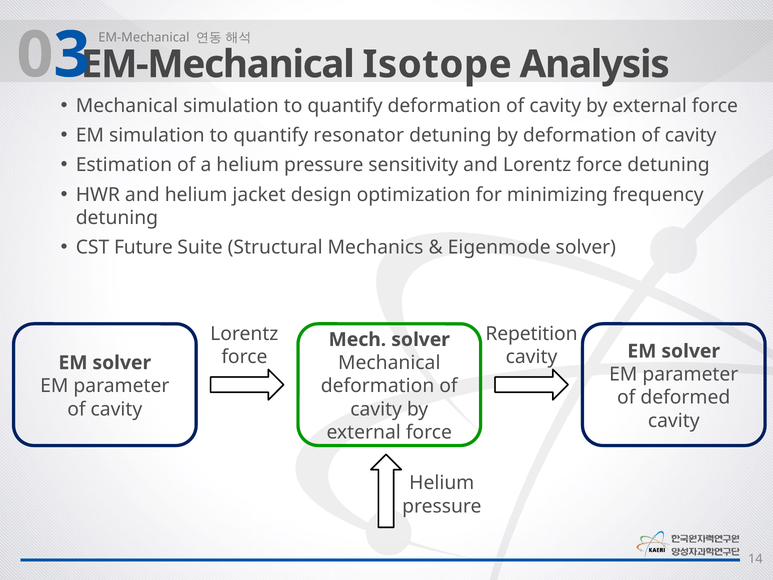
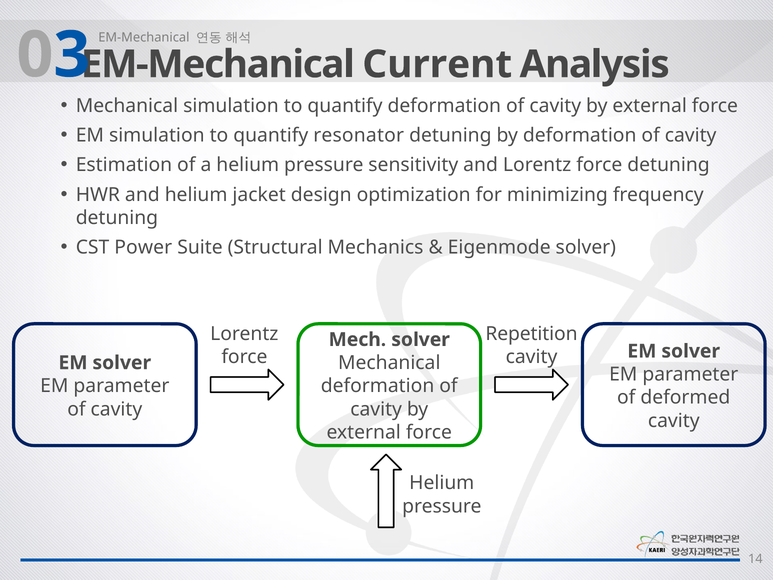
Isotope: Isotope -> Current (437, 64)
Future: Future -> Power (143, 247)
